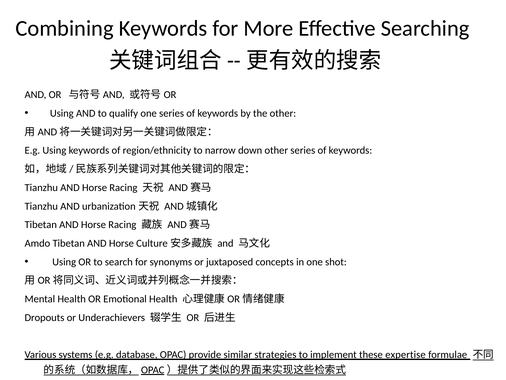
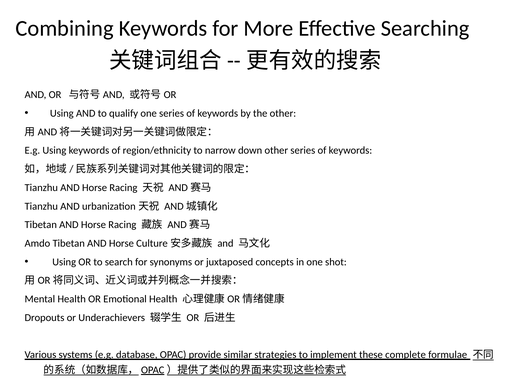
expertise: expertise -> complete (406, 354)
